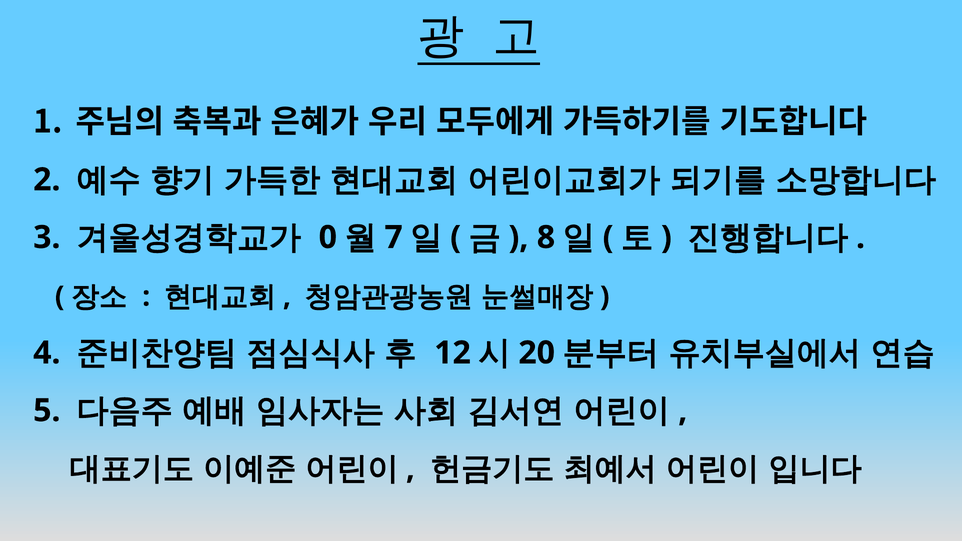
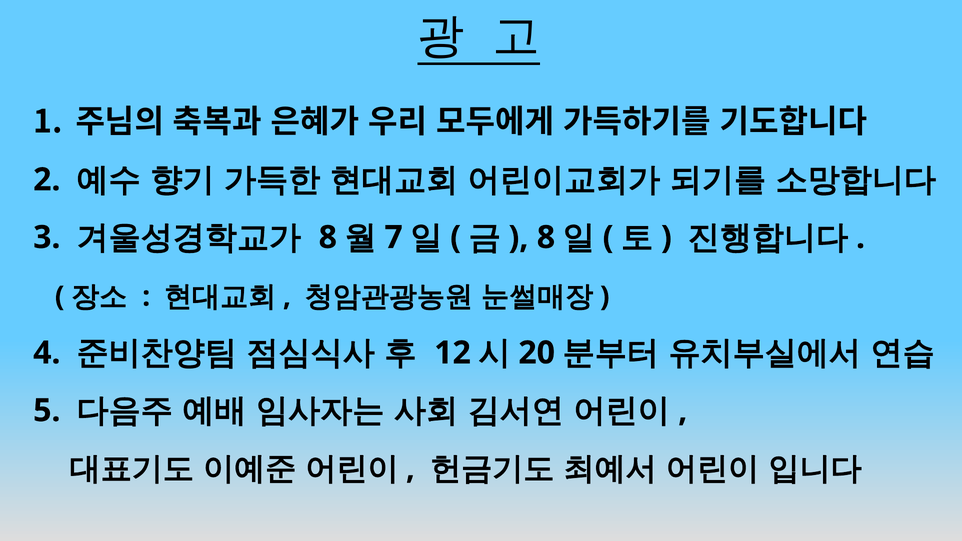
0: 0 -> 8 (328, 237)
